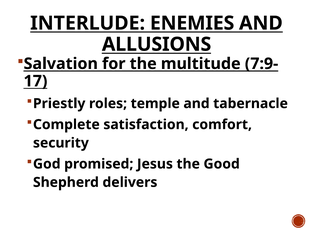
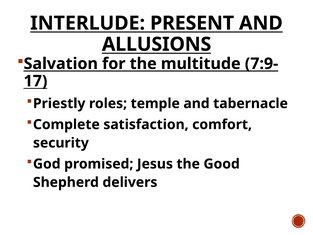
ENEMIES: ENEMIES -> PRESENT (192, 23)
